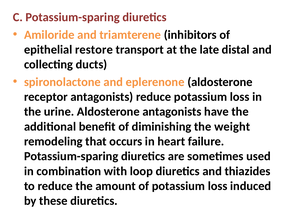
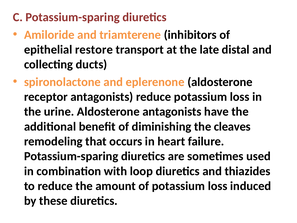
weight: weight -> cleaves (232, 126)
